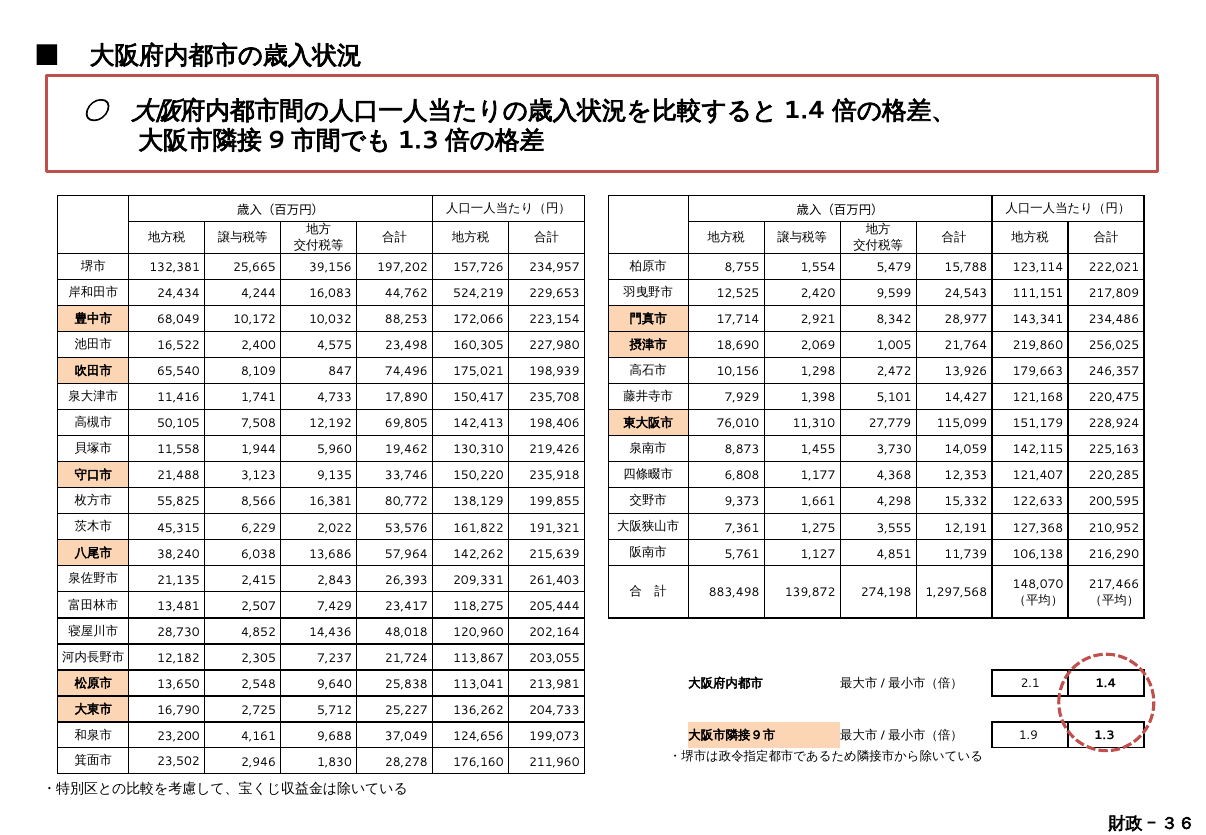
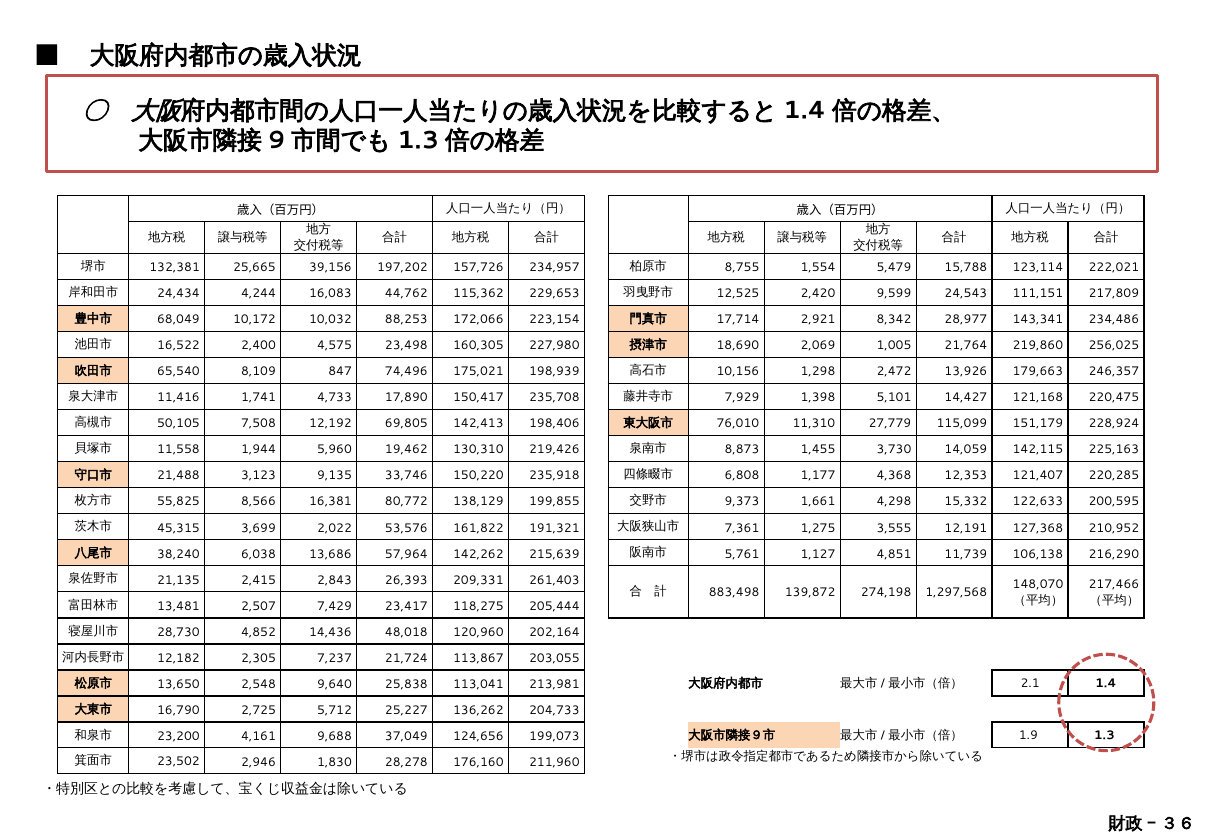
524,219: 524,219 -> 115,362 (478, 294)
6,229: 6,229 -> 3,699 (258, 528)
